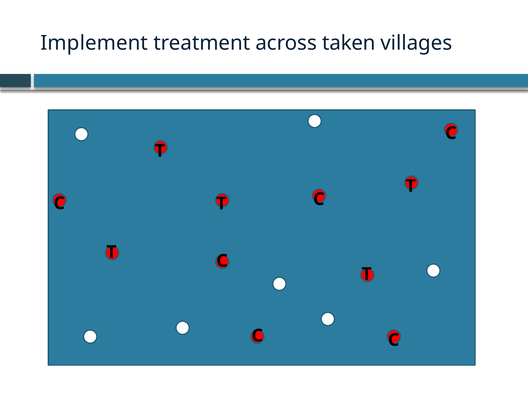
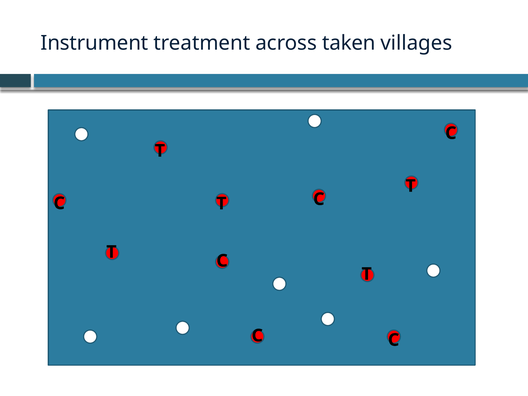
Implement: Implement -> Instrument (94, 43)
